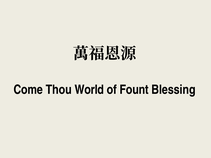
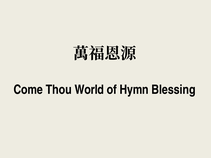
Fount: Fount -> Hymn (134, 90)
